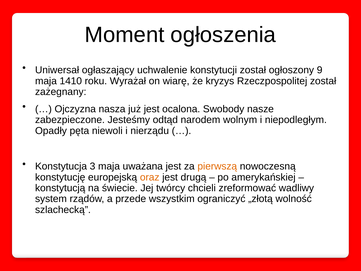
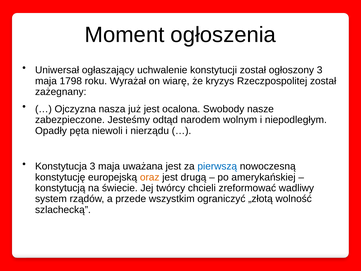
ogłoszony 9: 9 -> 3 (320, 70)
1410: 1410 -> 1798 (71, 81)
pierwszą colour: orange -> blue (217, 166)
